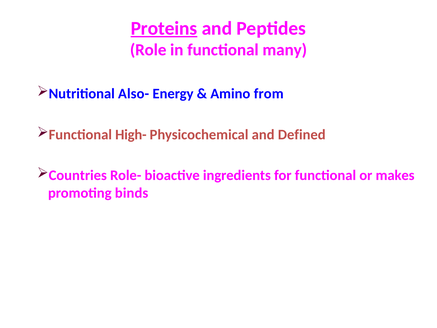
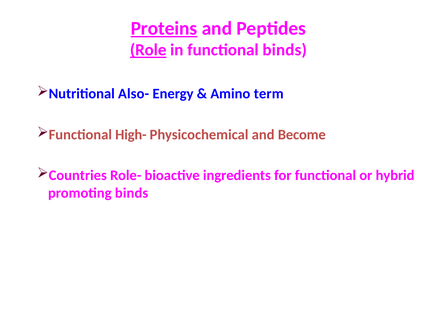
Role underline: none -> present (148, 50)
functional many: many -> binds (285, 50)
from: from -> term (269, 94)
Defined: Defined -> Become (302, 134)
makes: makes -> hybrid (395, 175)
